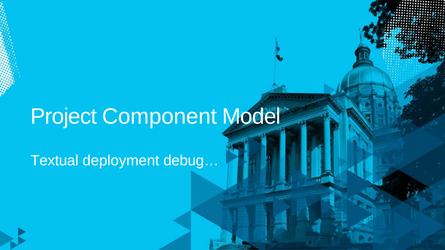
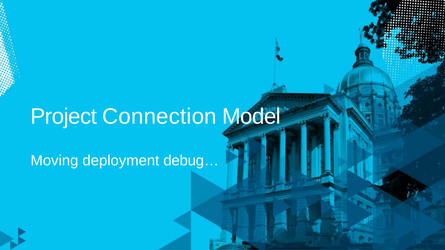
Component: Component -> Connection (159, 117)
Textual: Textual -> Moving (54, 161)
